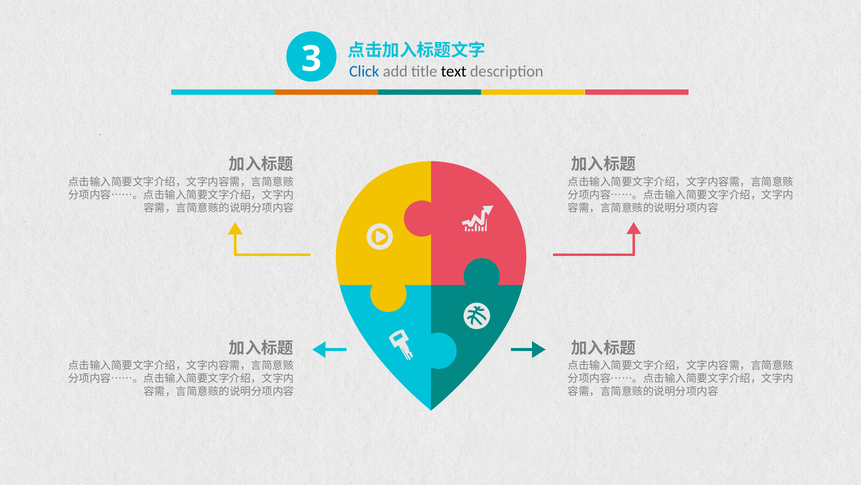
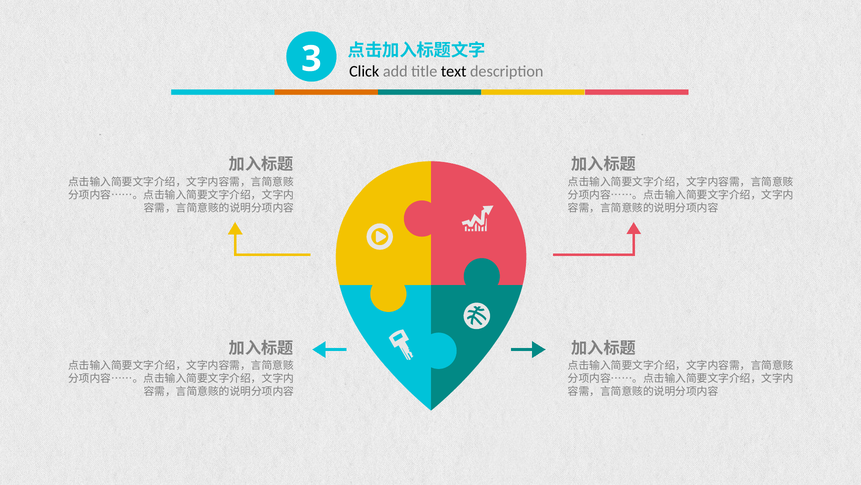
Click colour: blue -> black (364, 72)
